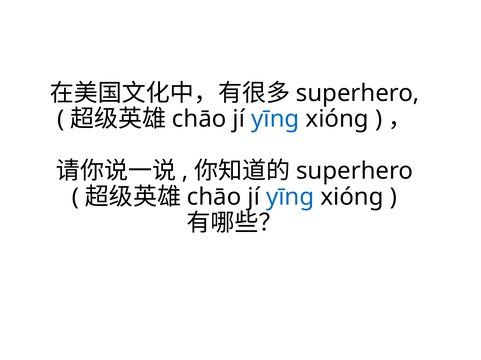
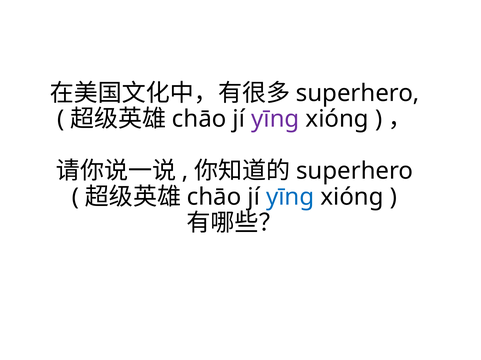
yīng colour: blue -> purple (275, 119)
